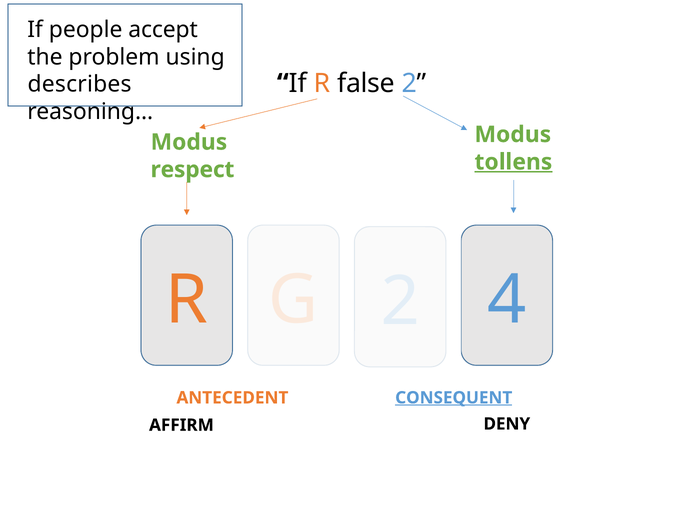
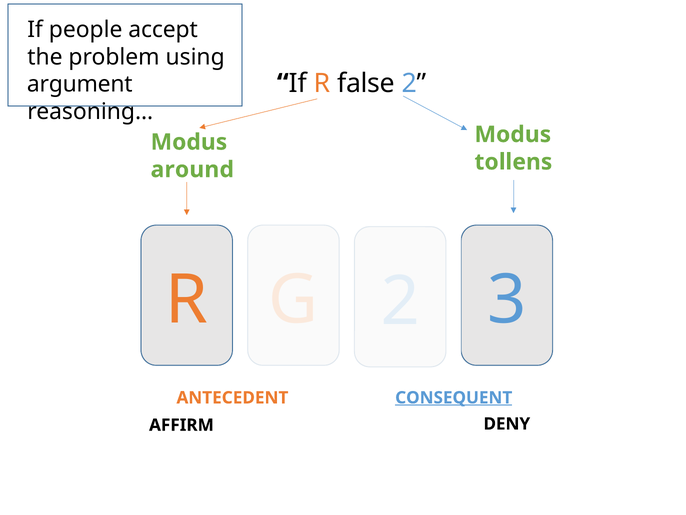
describes: describes -> argument (80, 84)
tollens underline: present -> none (513, 162)
respect: respect -> around (192, 169)
4: 4 -> 3 (507, 300)
